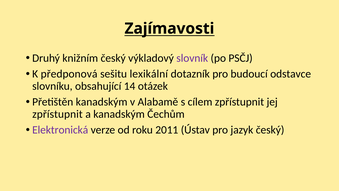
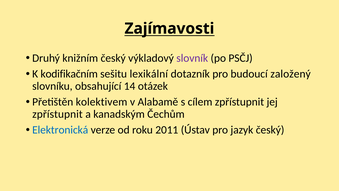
předponová: předponová -> kodifikačním (69, 74)
odstavce: odstavce -> založený (291, 74)
Přetištěn kanadským: kanadským -> kolektivem (102, 102)
Elektronická colour: purple -> blue (60, 130)
